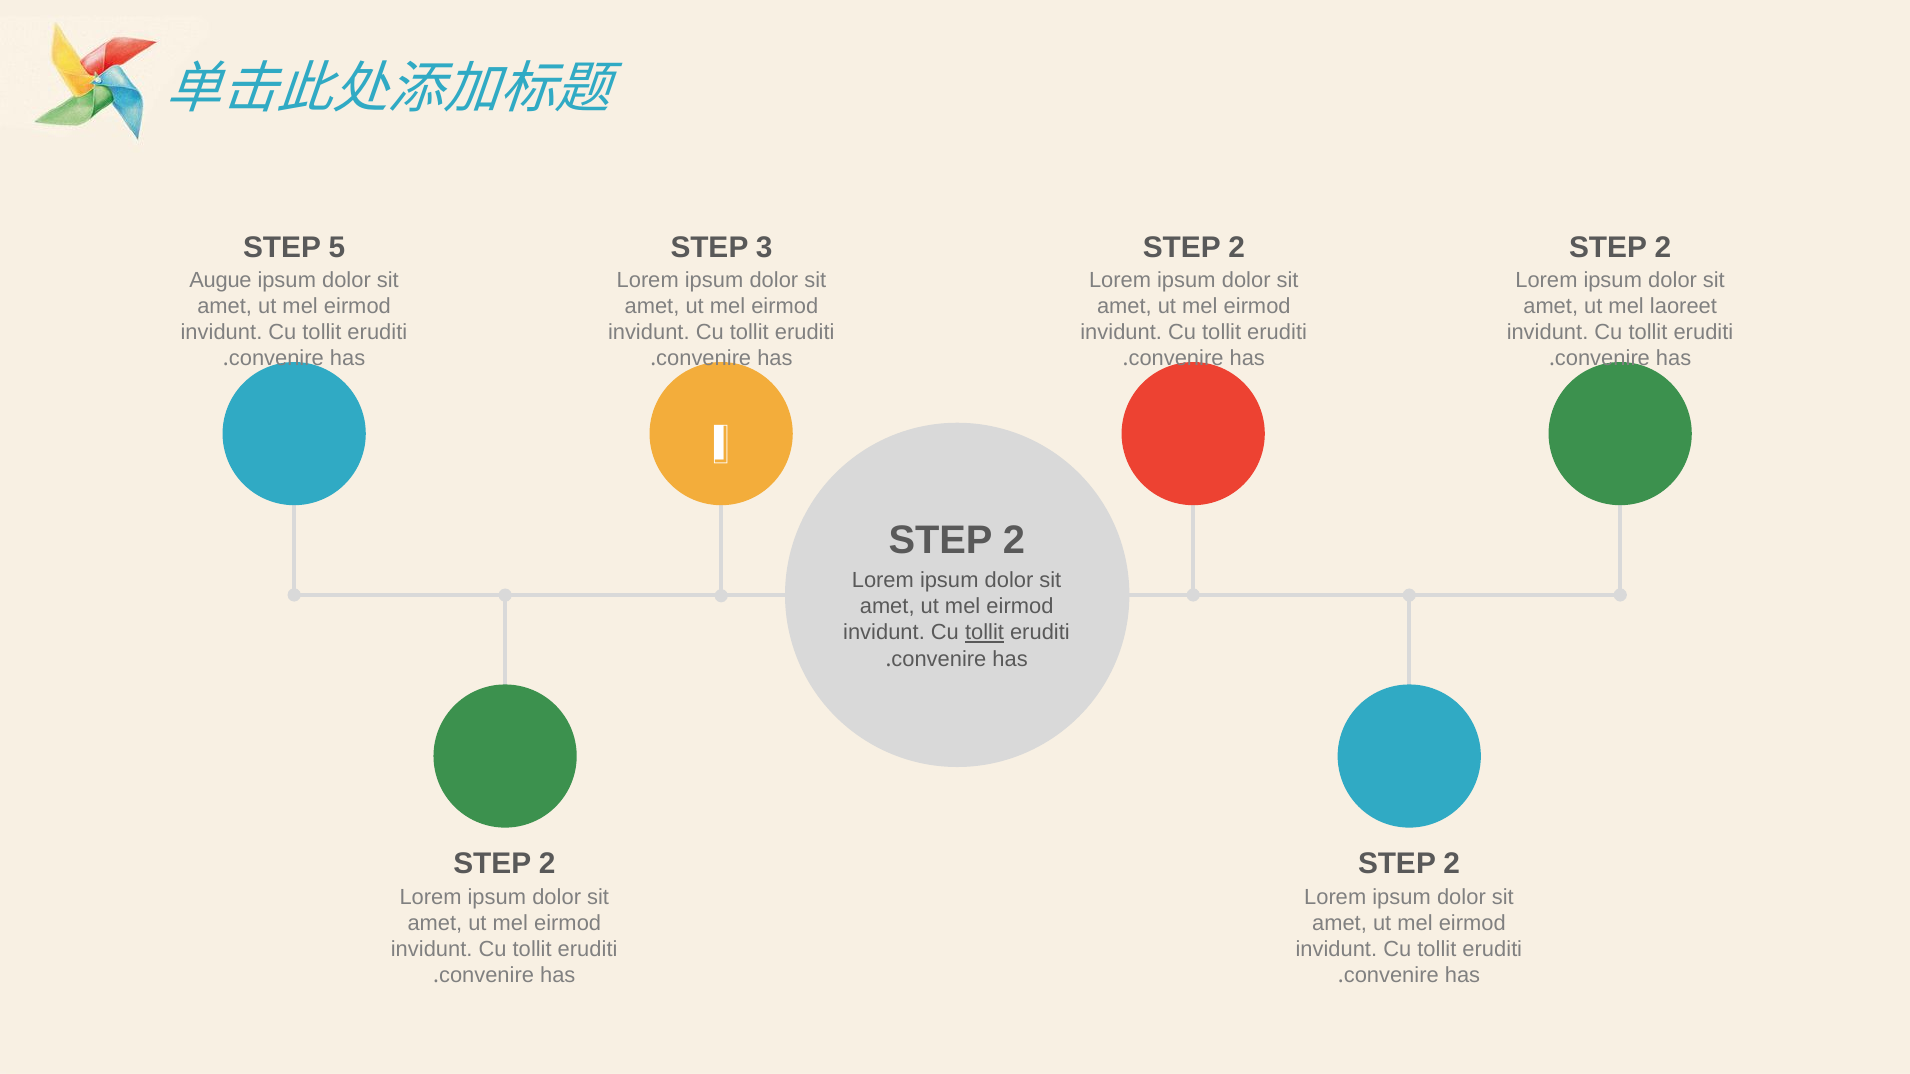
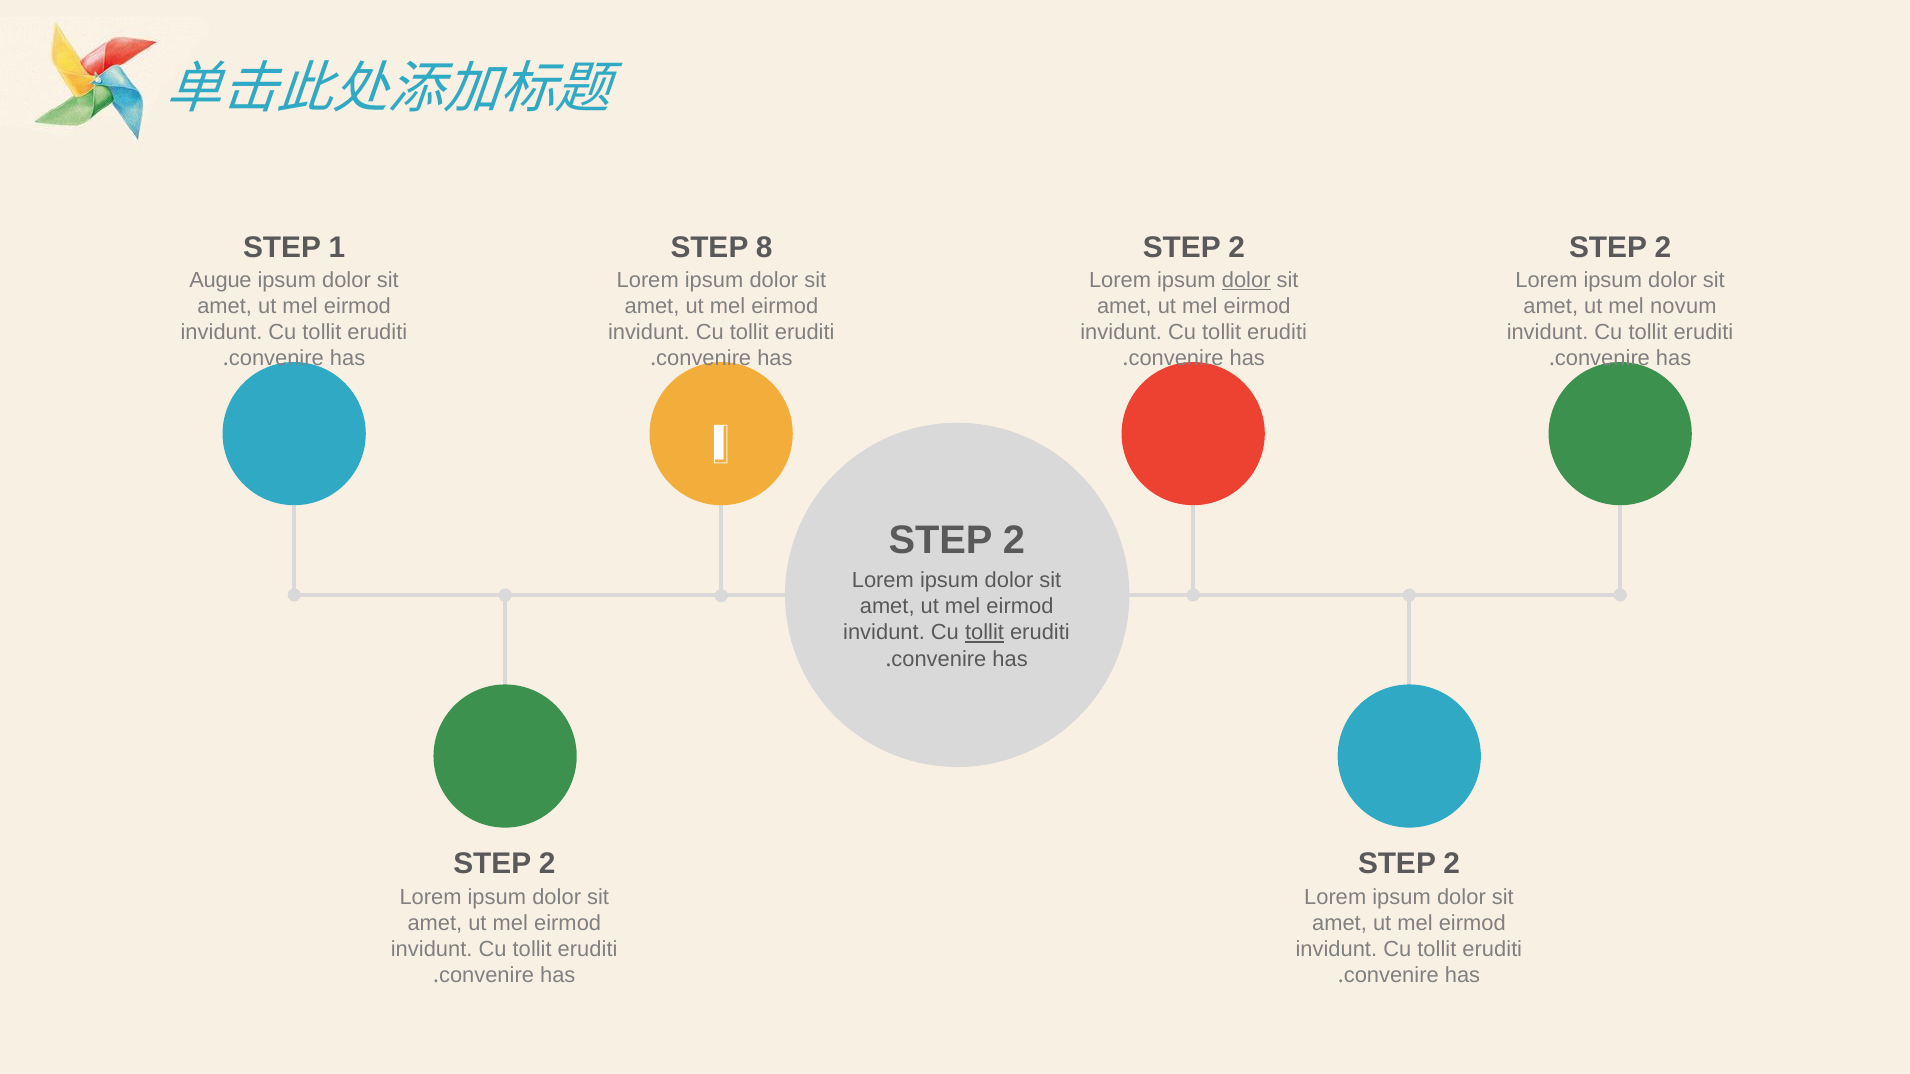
5: 5 -> 1 (337, 247)
3: 3 -> 8 (764, 247)
dolor underline: none -> present (1246, 280)
laoreet: laoreet -> novum (1683, 306)
